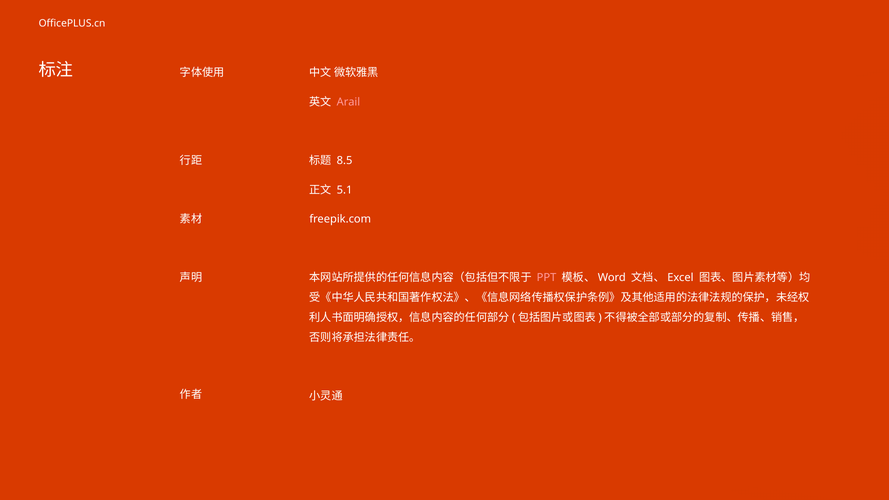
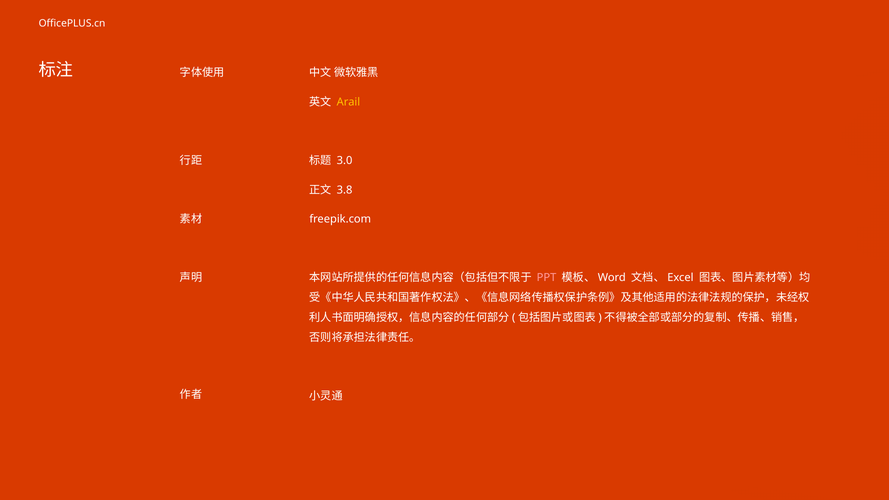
Arail colour: pink -> yellow (348, 102)
8.5: 8.5 -> 3.0 (345, 161)
5.1: 5.1 -> 3.8 (345, 190)
